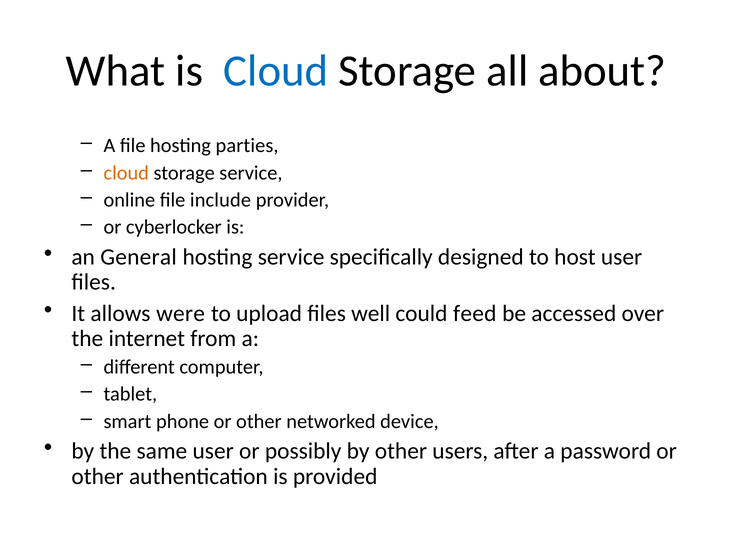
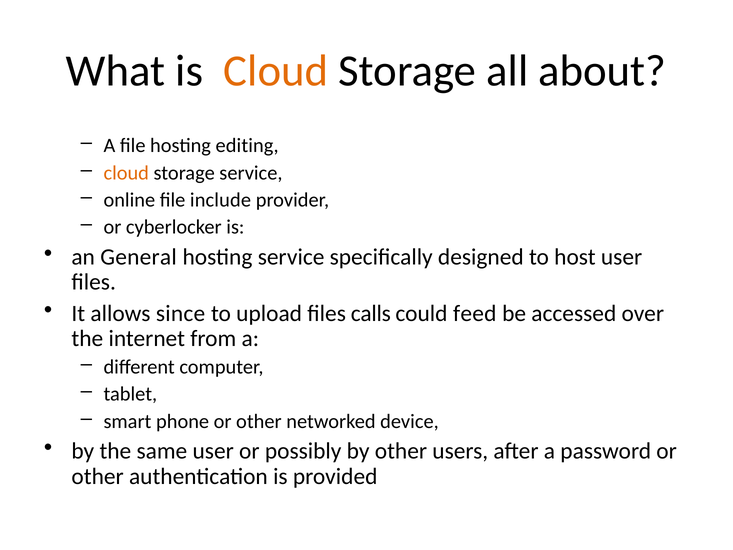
Cloud colour: blue -> orange (276, 71)
parties: parties -> editing (247, 146)
were: were -> since (181, 313)
well: well -> calls (371, 313)
